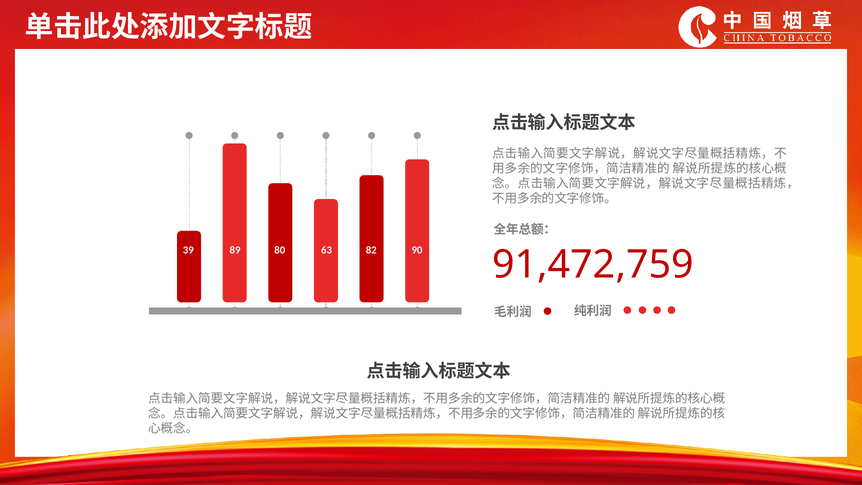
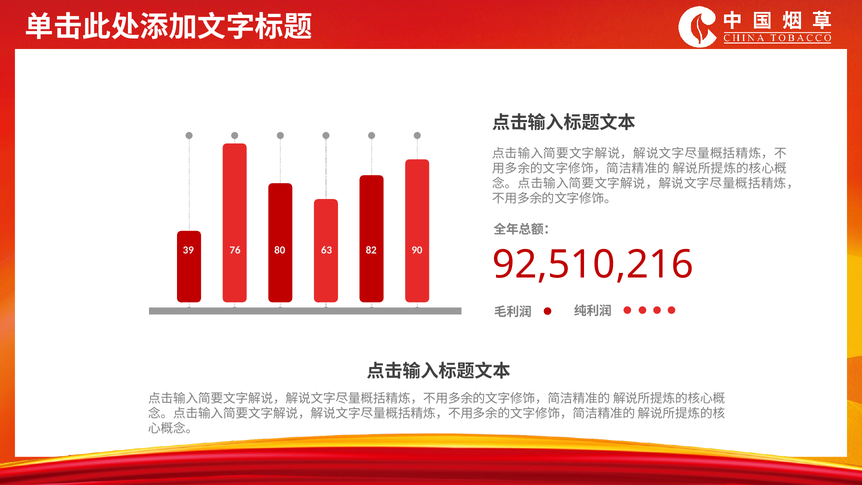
89: 89 -> 76 (235, 250)
91,472,759: 91,472,759 -> 92,510,216 (593, 264)
